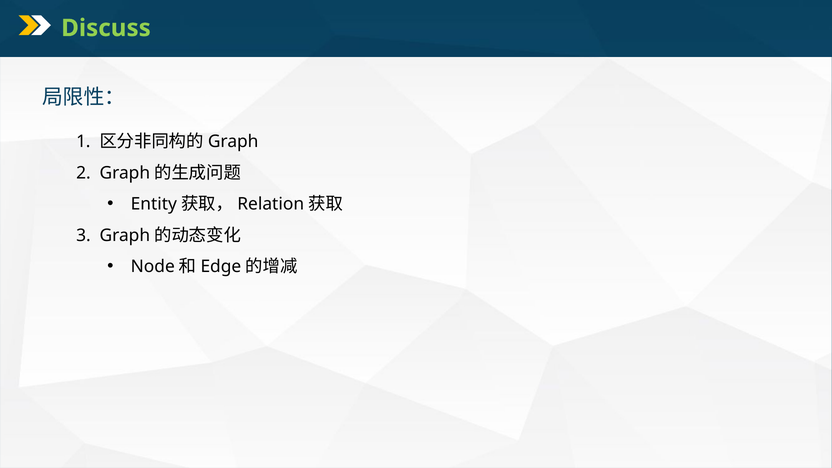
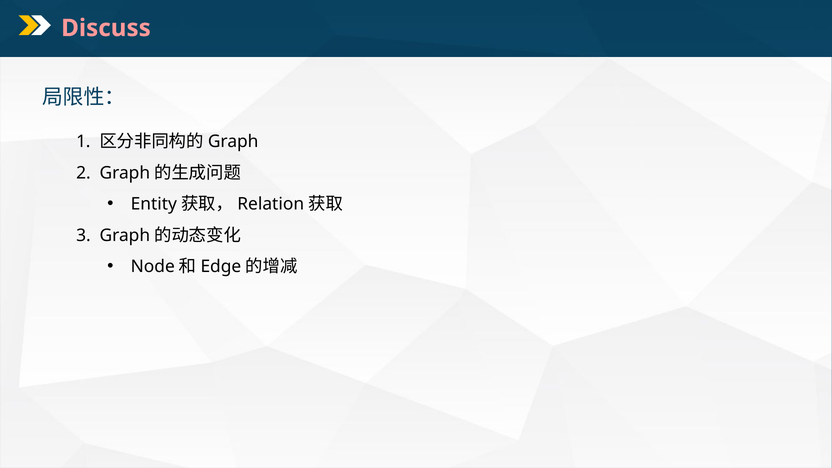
Discuss colour: light green -> pink (106, 28)
